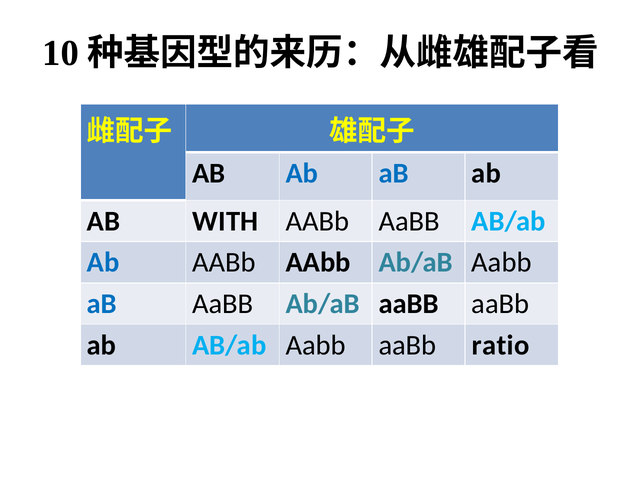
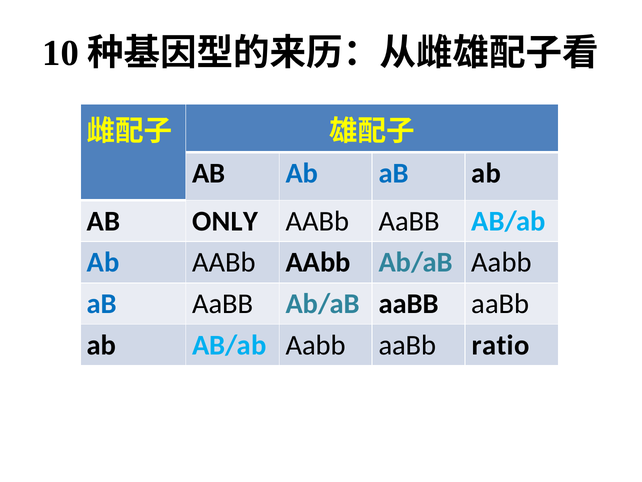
WITH: WITH -> ONLY (225, 221)
